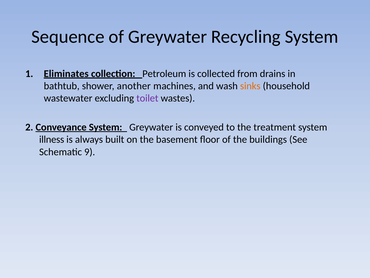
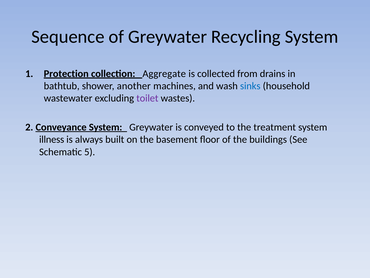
Eliminates: Eliminates -> Protection (66, 73)
Petroleum: Petroleum -> Aggregate (164, 73)
sinks colour: orange -> blue (250, 86)
9: 9 -> 5 (90, 152)
